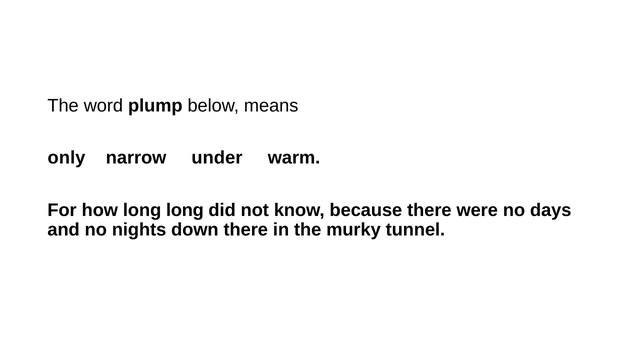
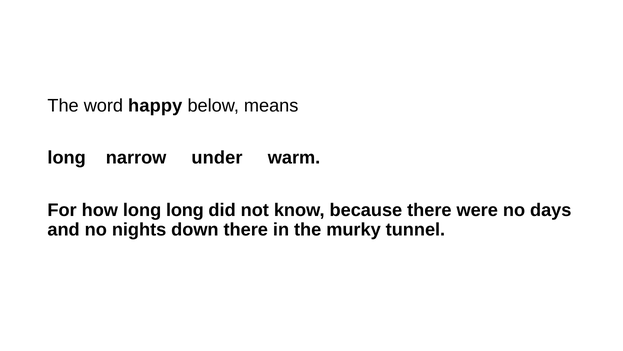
plump: plump -> happy (155, 105)
only: only -> long (67, 158)
